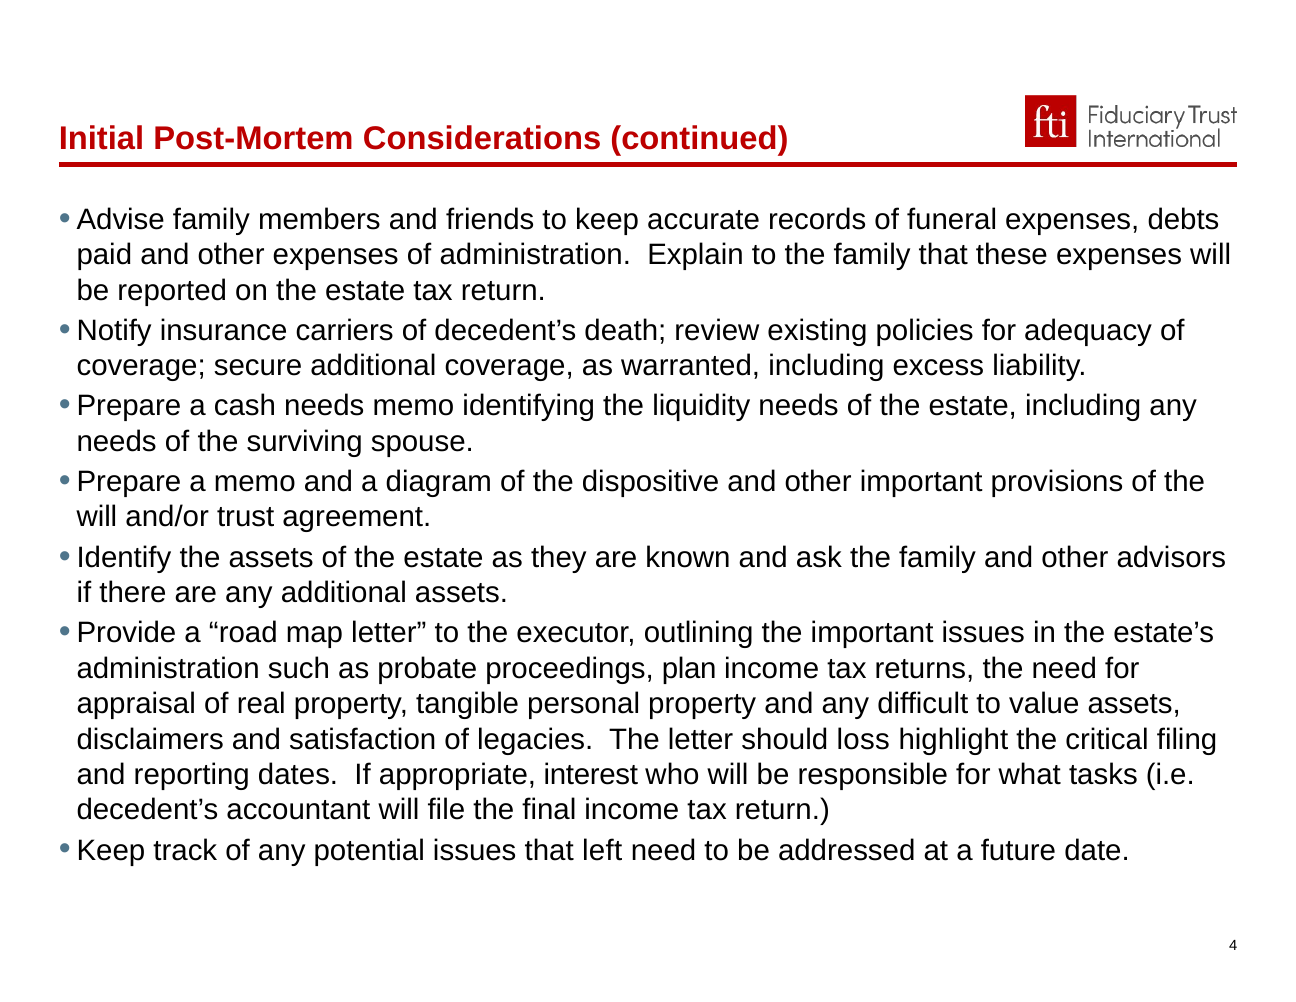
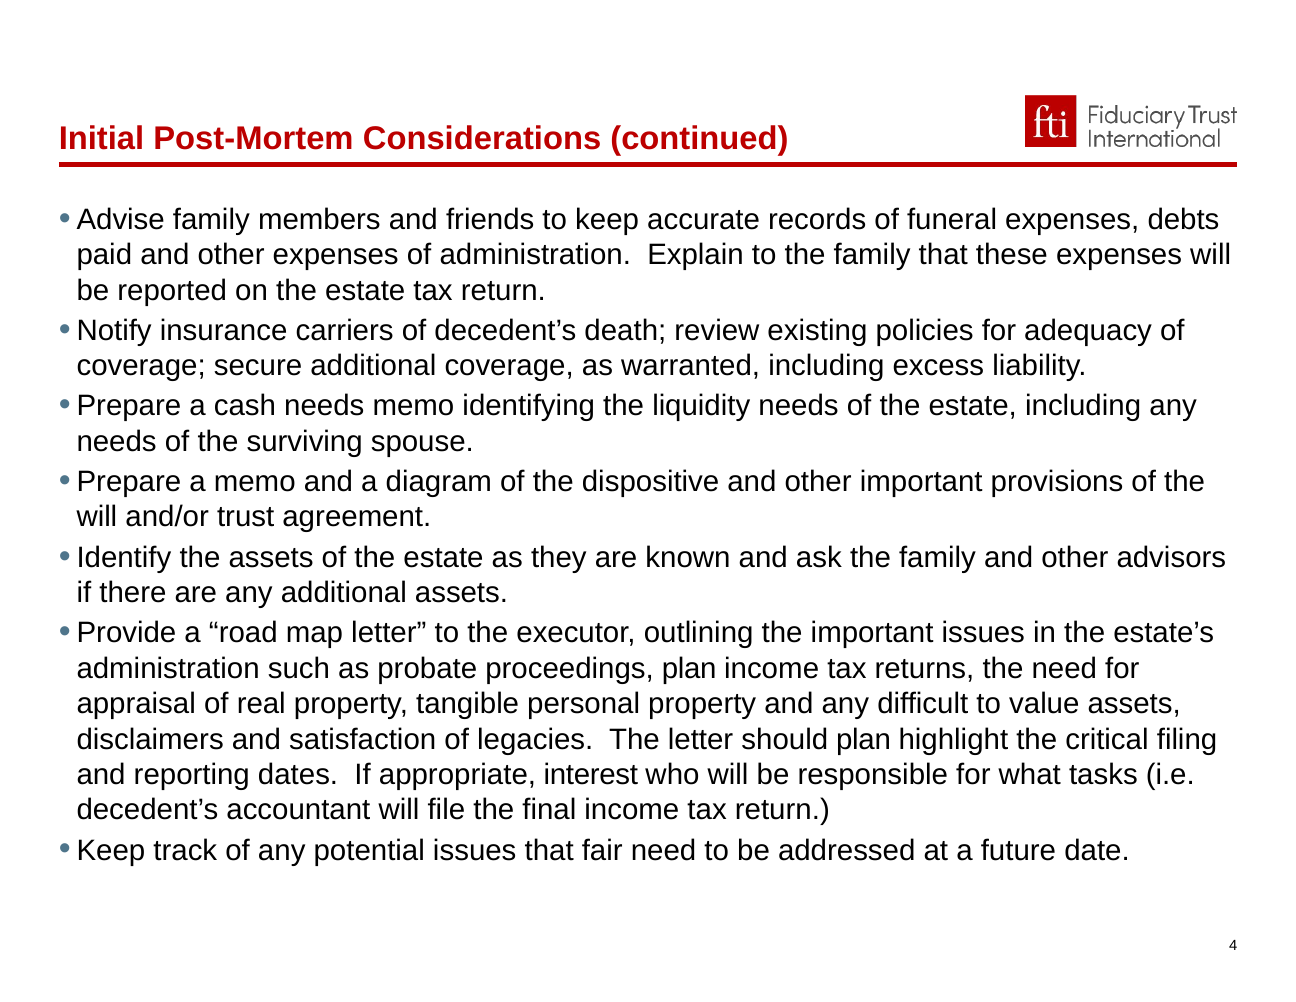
should loss: loss -> plan (864, 739)
left: left -> fair (602, 850)
